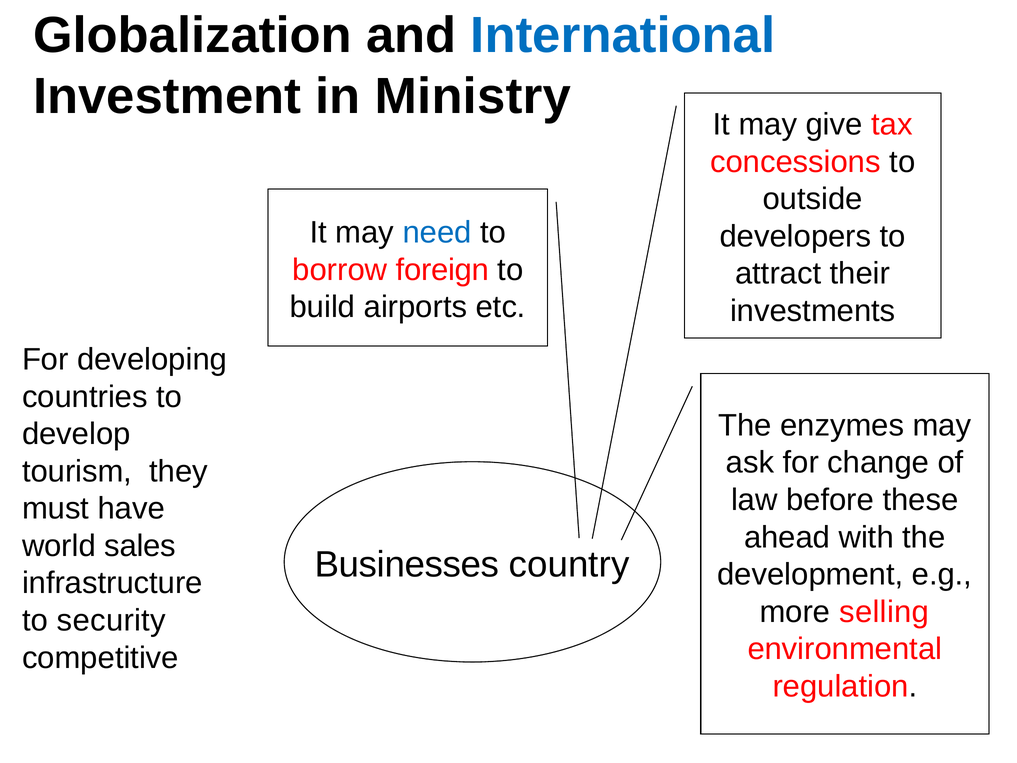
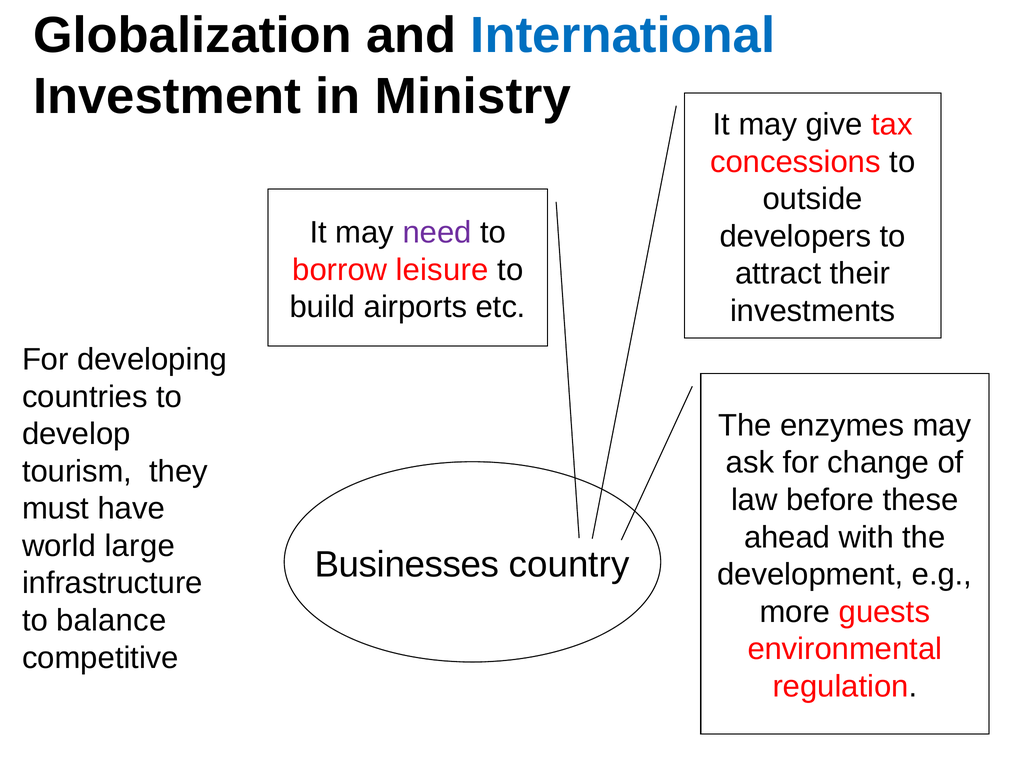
need colour: blue -> purple (437, 232)
foreign: foreign -> leisure (442, 270)
sales: sales -> large (140, 546)
selling: selling -> guests (884, 612)
security: security -> balance (111, 620)
